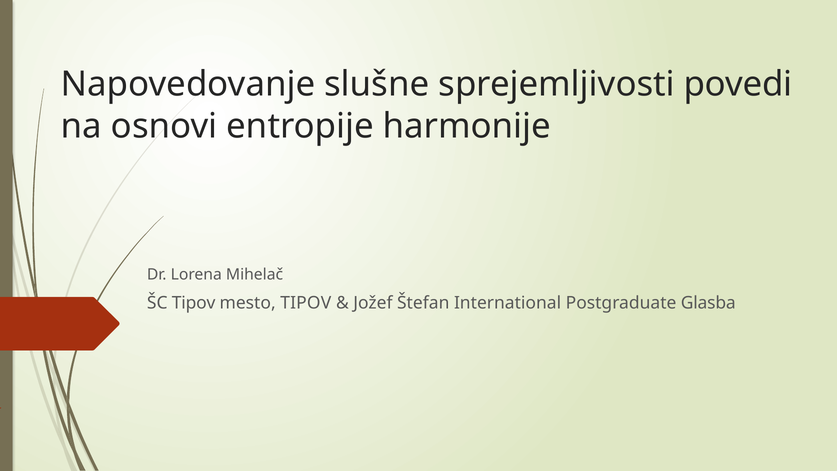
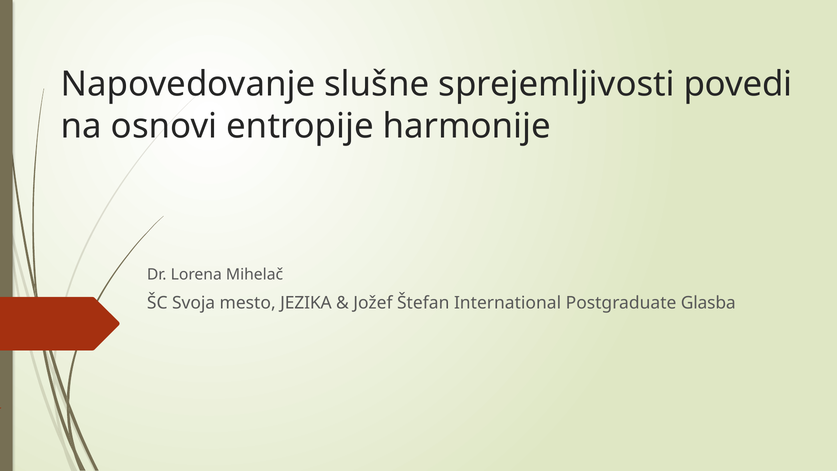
ŠC Tipov: Tipov -> Svoja (194, 303)
mesto TIPOV: TIPOV -> JEZIKA (306, 303)
